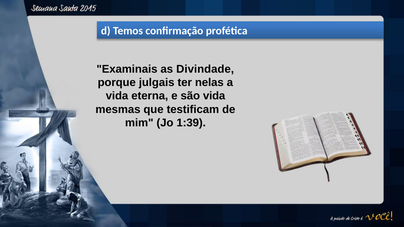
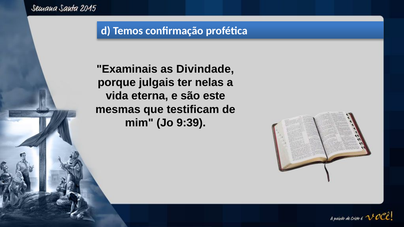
são vida: vida -> este (214, 96)
1:39: 1:39 -> 9:39 (191, 123)
